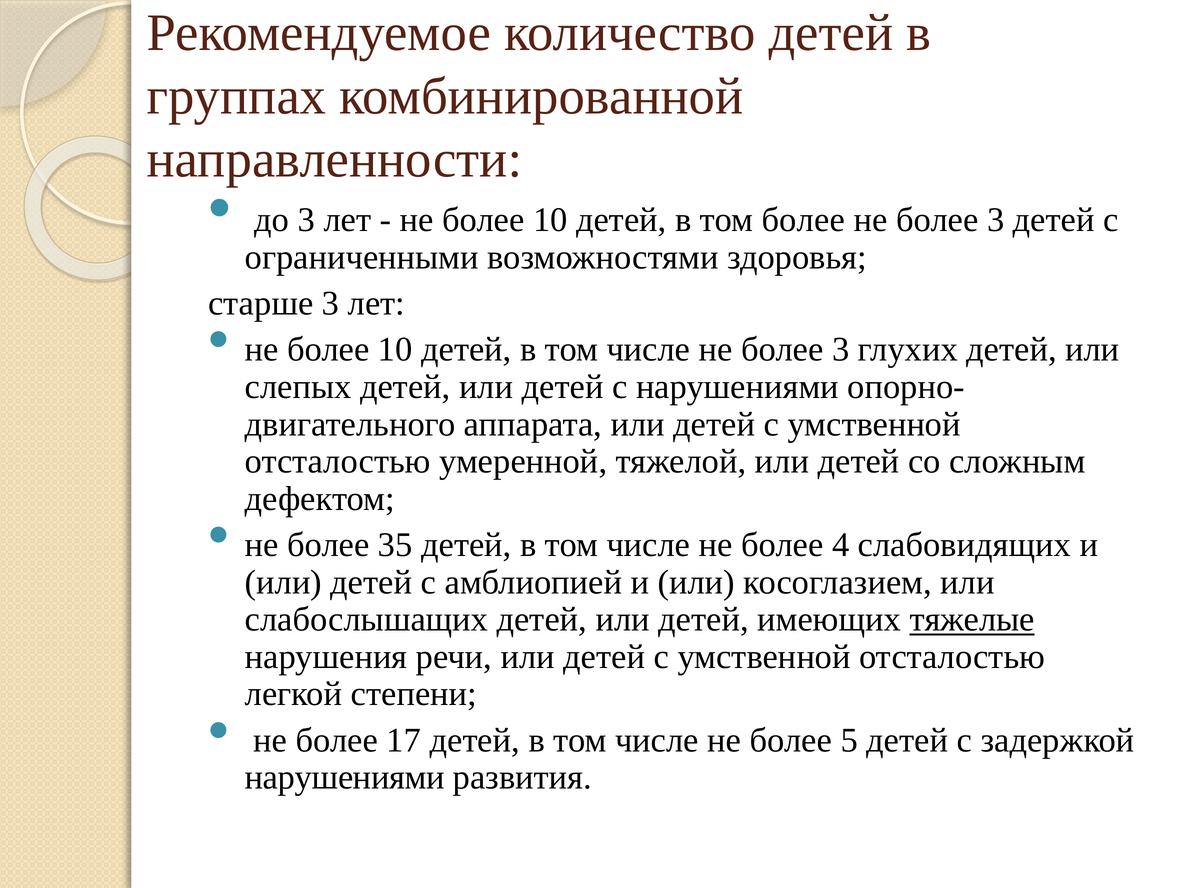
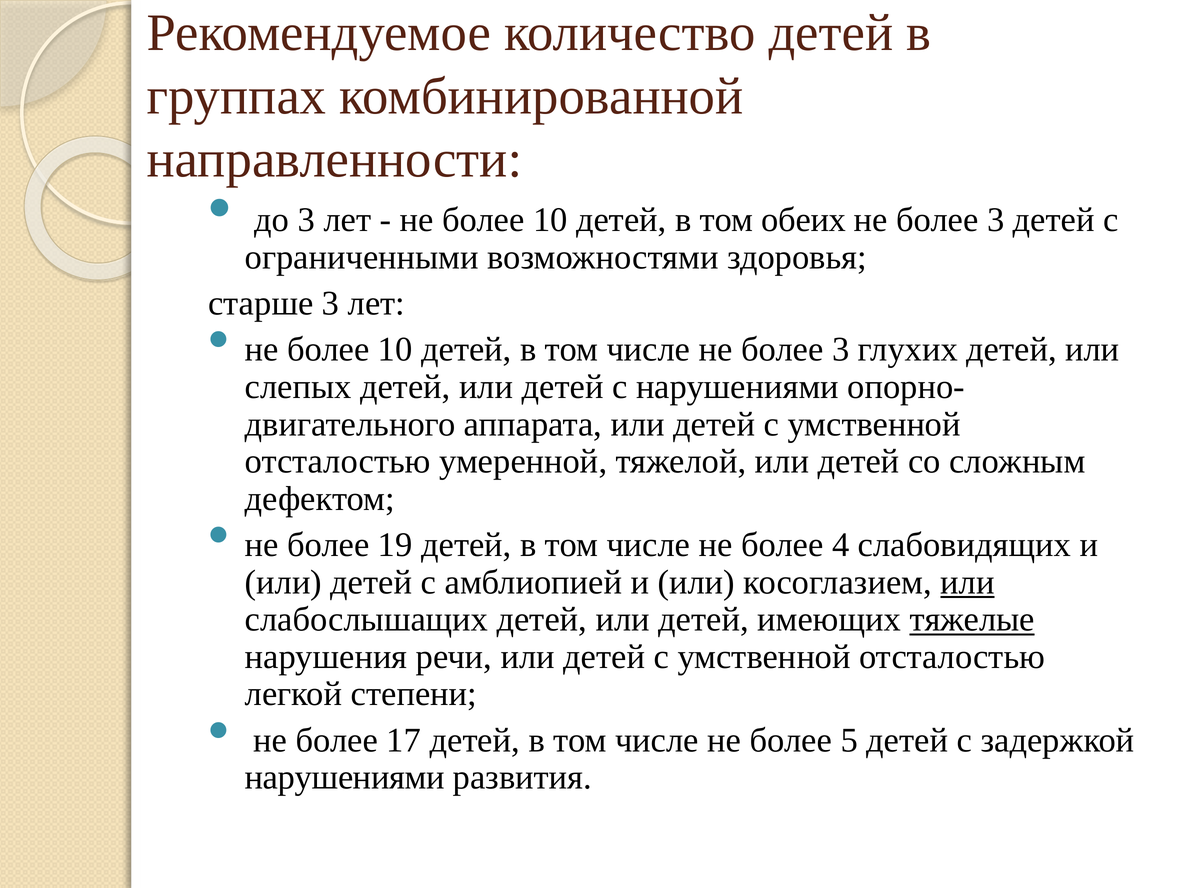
том более: более -> обеих (804, 220)
35: 35 -> 19 (395, 545)
или underline: none -> present (968, 582)
